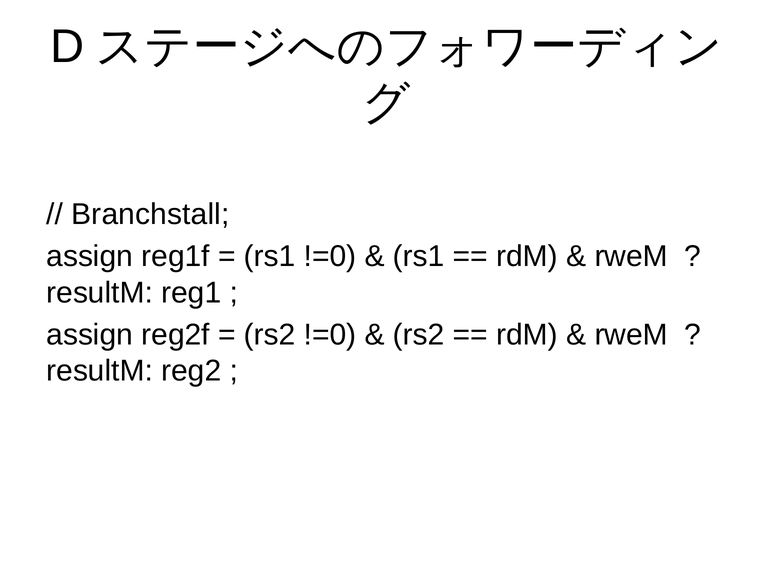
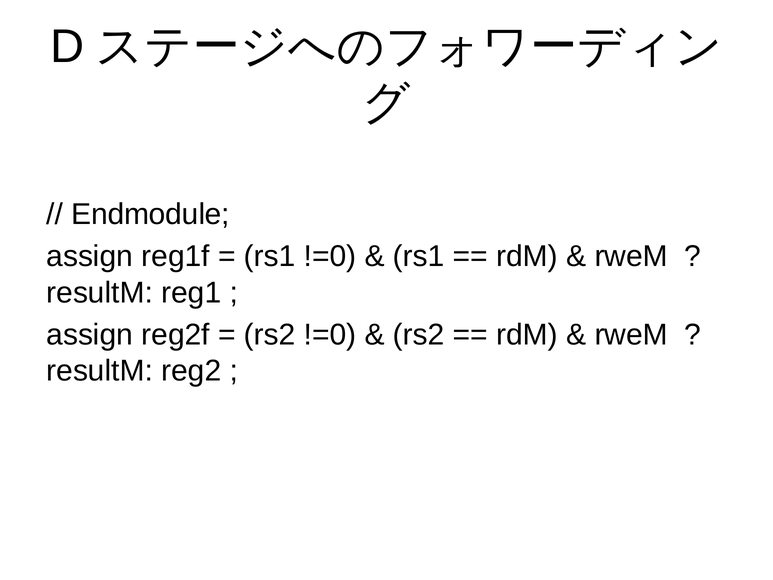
Branchstall: Branchstall -> Endmodule (151, 214)
